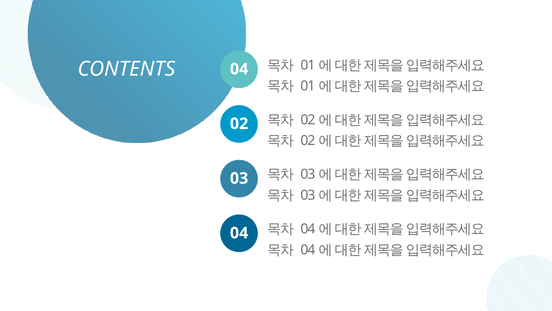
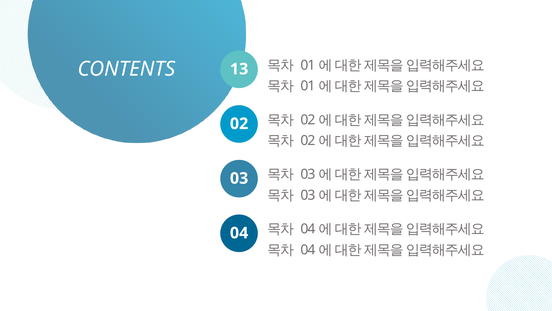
CONTENTS 04: 04 -> 13 (239, 69)
